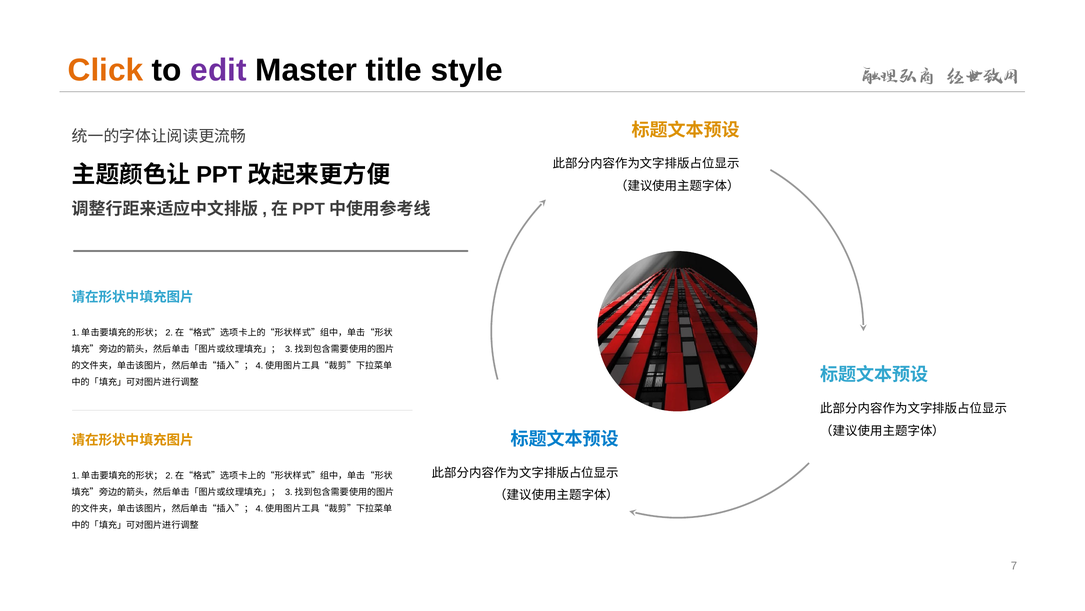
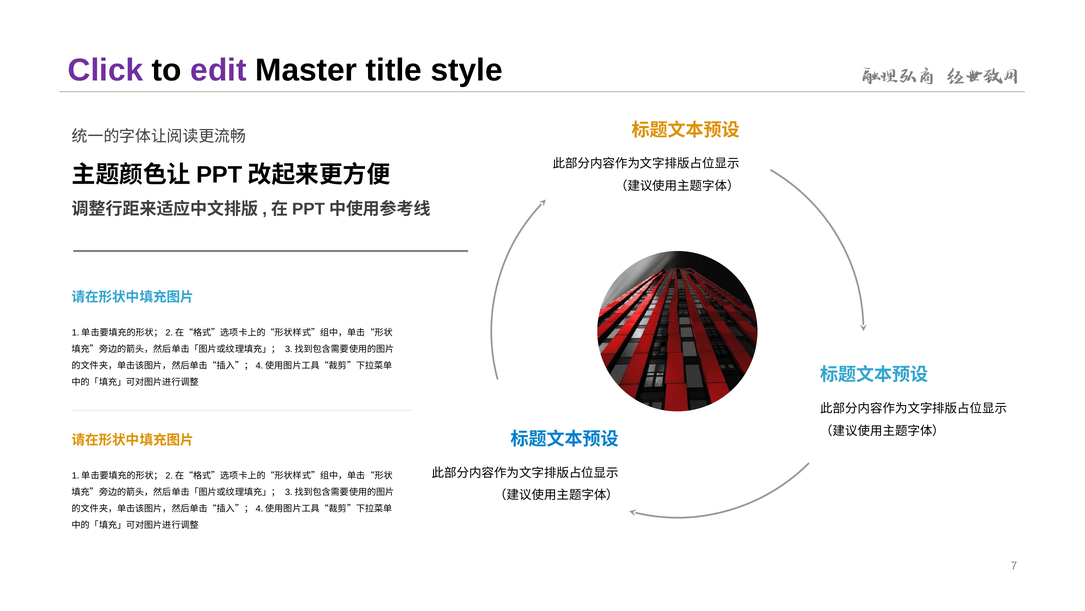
Click colour: orange -> purple (106, 70)
